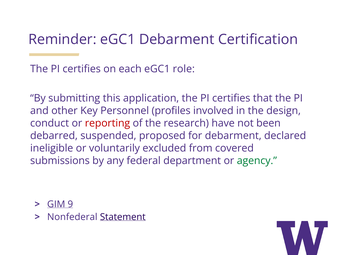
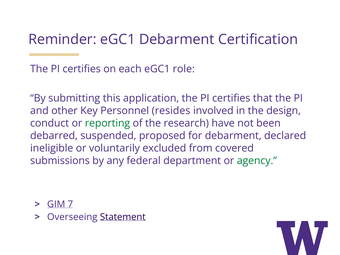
profiles: profiles -> resides (171, 111)
reporting colour: red -> green (108, 123)
9: 9 -> 7 (70, 204)
Nonfederal: Nonfederal -> Overseeing (72, 217)
